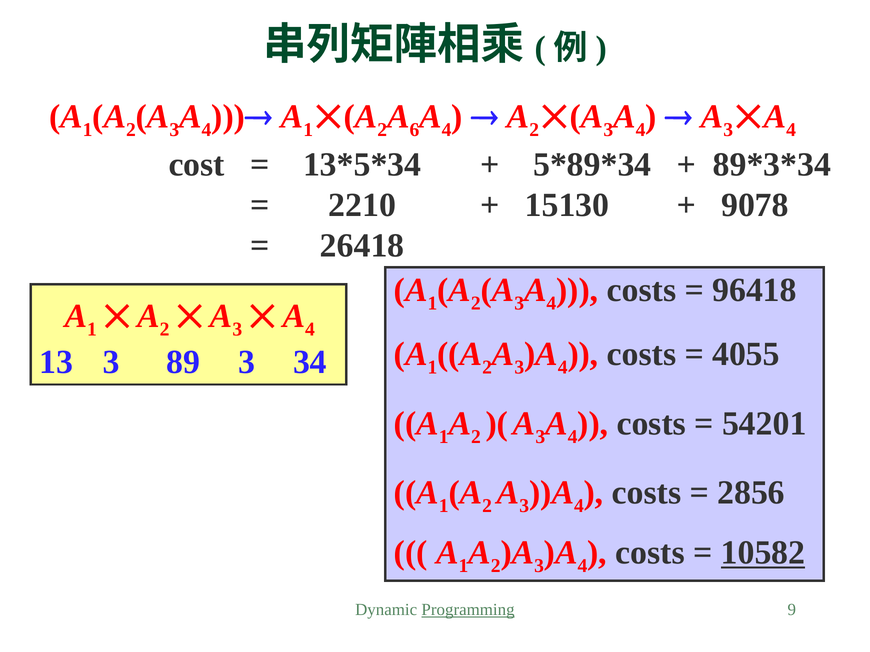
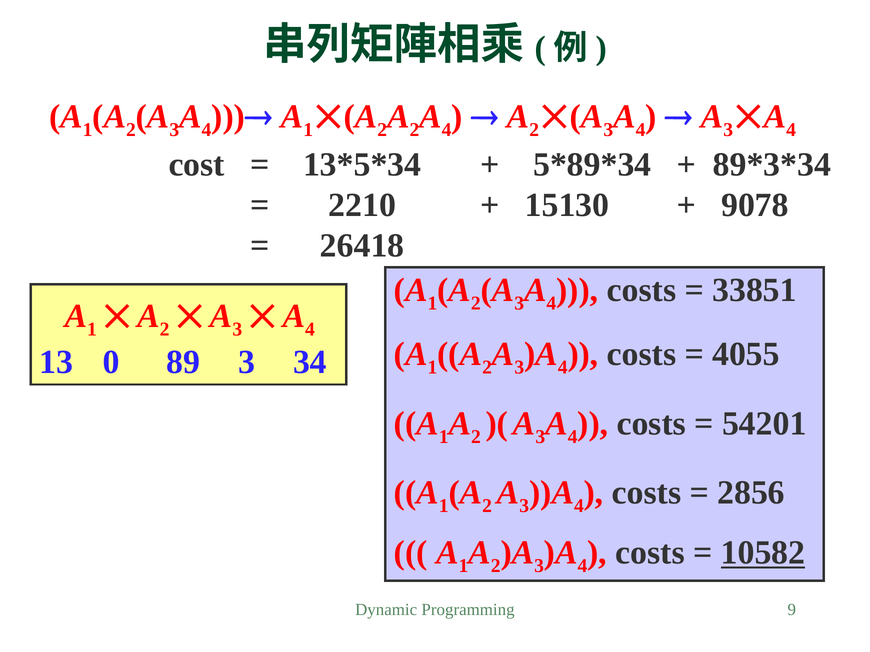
6: 6 -> 2 (414, 130)
96418: 96418 -> 33851 (754, 290)
13 3: 3 -> 0 (111, 363)
Programming underline: present -> none (468, 610)
